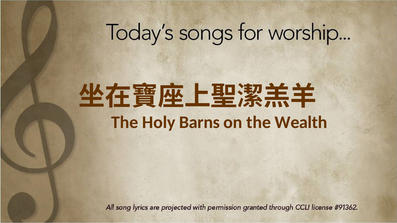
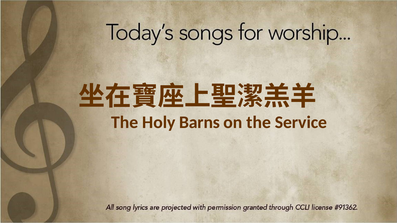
Wealth: Wealth -> Service (301, 123)
